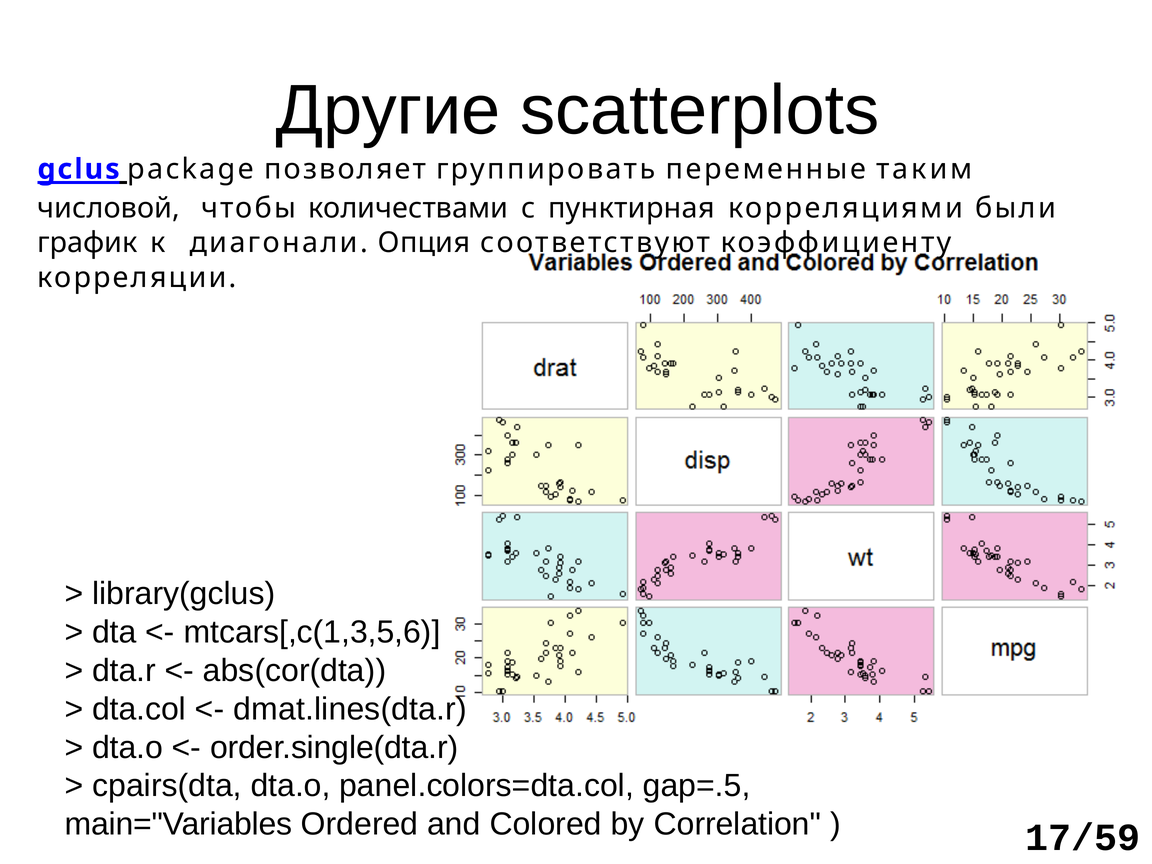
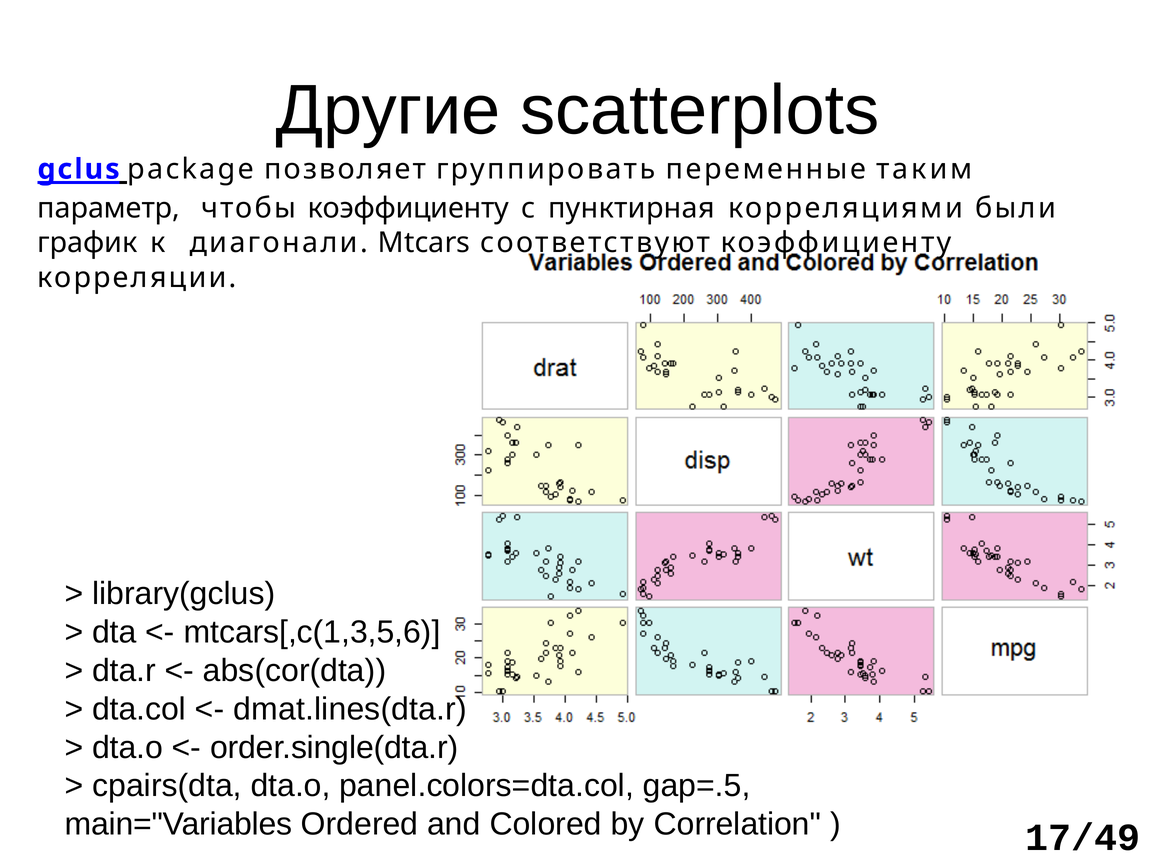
числовой: числовой -> параметр (109, 208)
чтобы количествами: количествами -> коэффициенту (408, 208)
Опция: Опция -> Mtcars (424, 243)
17/59: 17/59 -> 17/49 (1083, 838)
